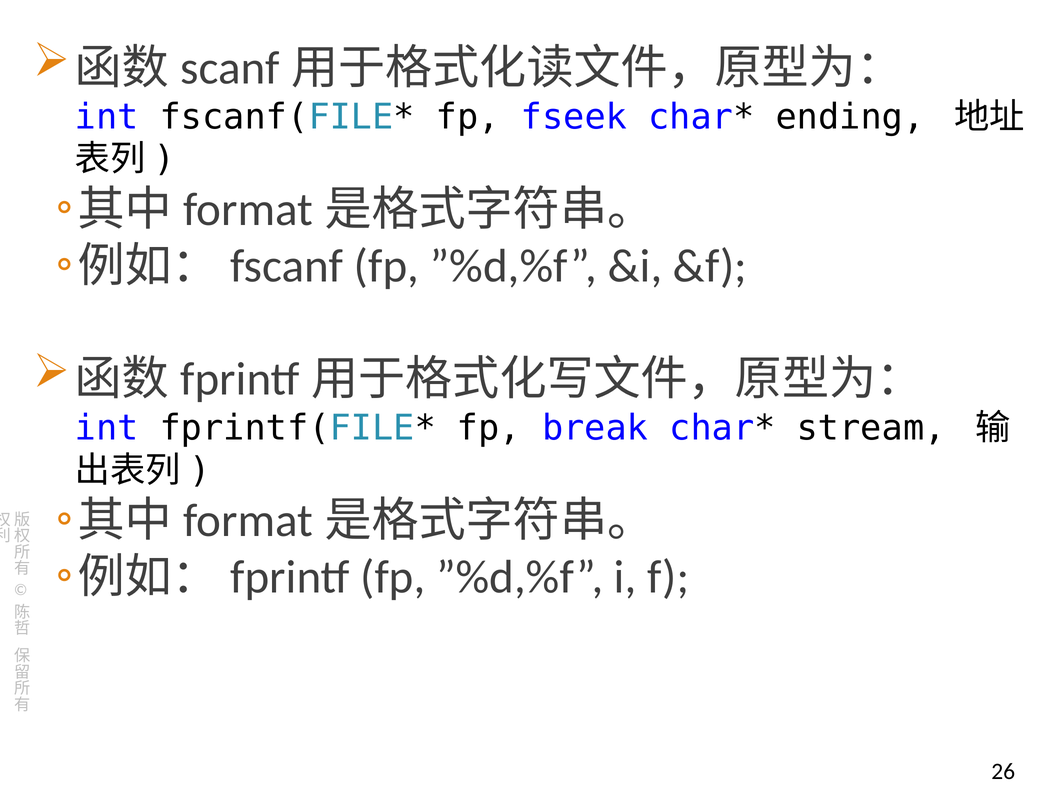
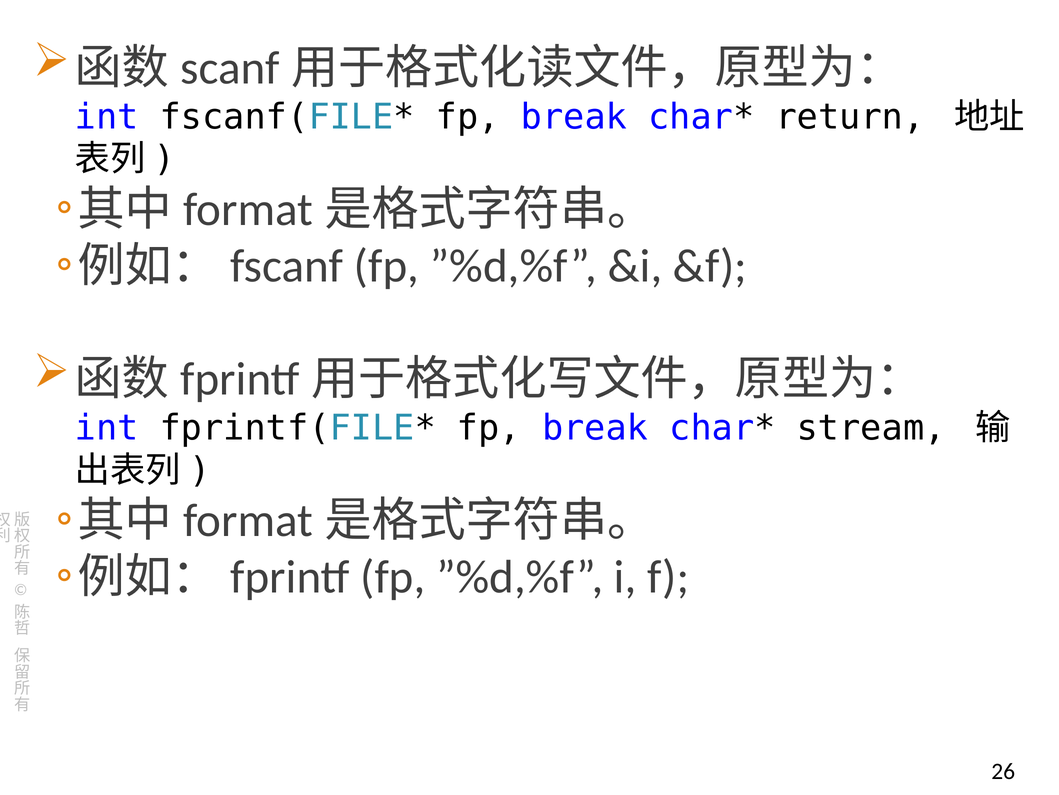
fseek: fseek -> break (574, 117)
ending: ending -> return (850, 117)
